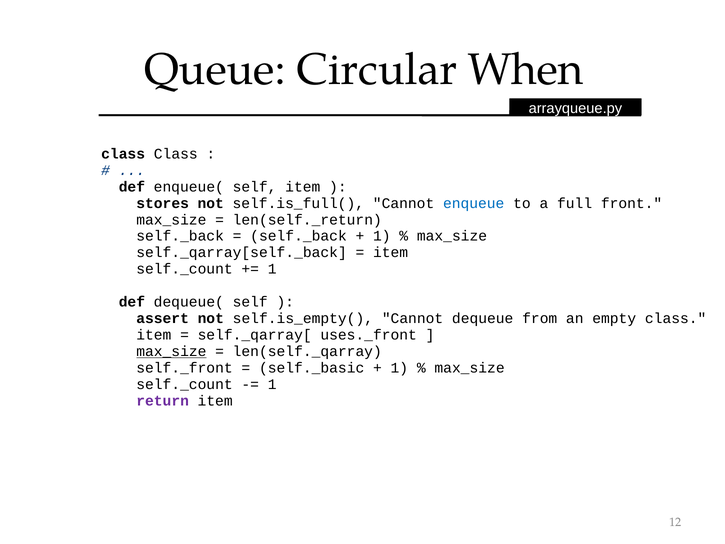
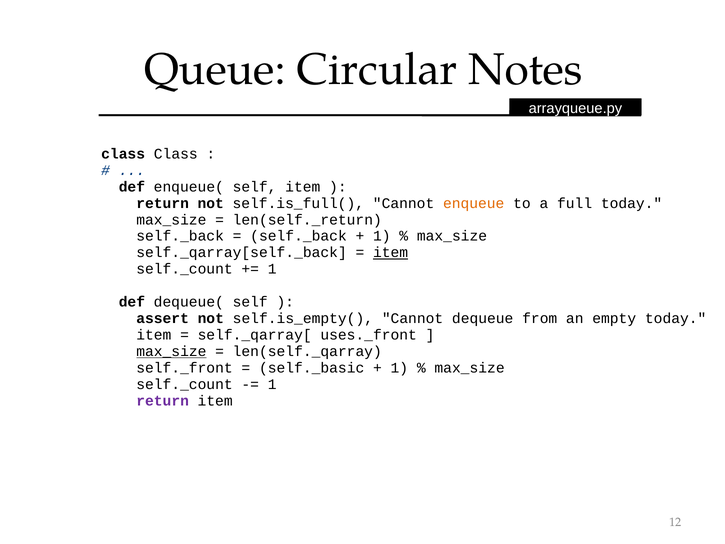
When: When -> Notes (525, 70)
stores: stores -> return (163, 203)
enqueue colour: blue -> orange (474, 203)
full front: front -> today (632, 203)
item underline: none -> present (391, 253)
empty class: class -> today (676, 318)
